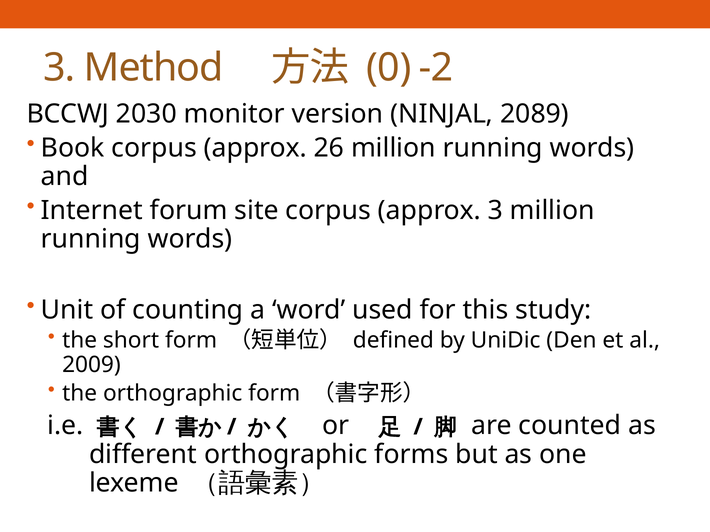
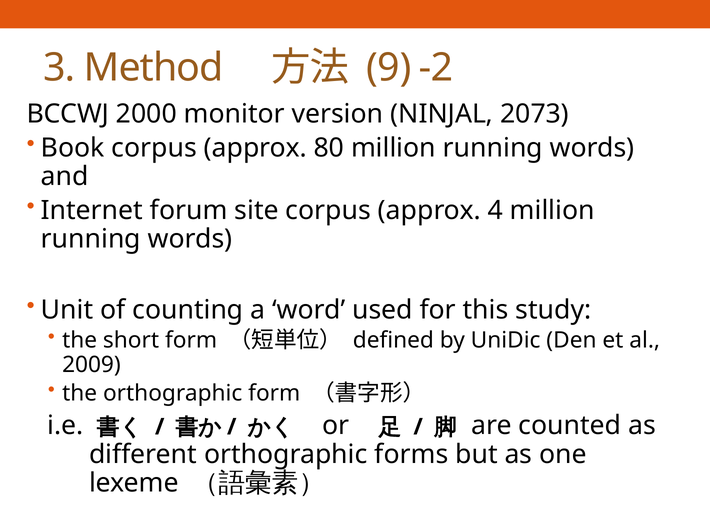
0: 0 -> 9 (389, 68)
2030: 2030 -> 2000 (146, 114)
2089: 2089 -> 2073 (535, 114)
26: 26 -> 80 (329, 148)
approx 3: 3 -> 4 (495, 211)
